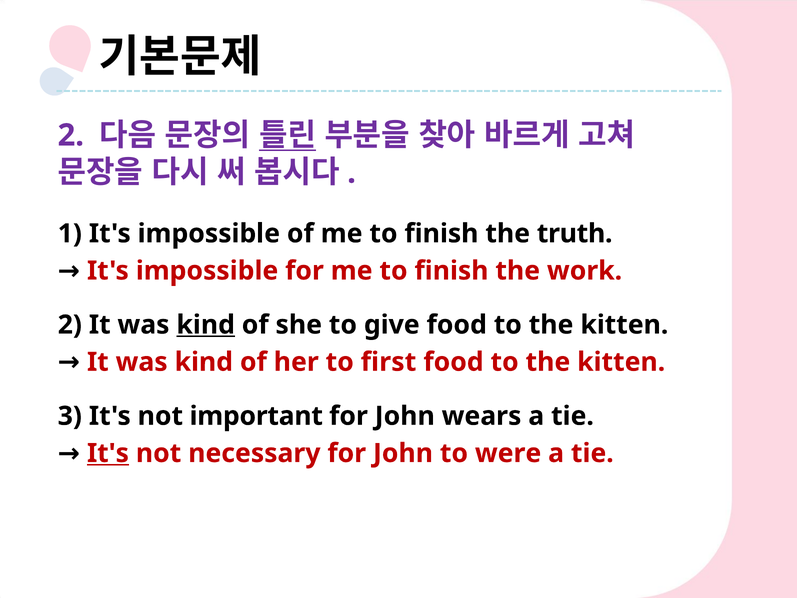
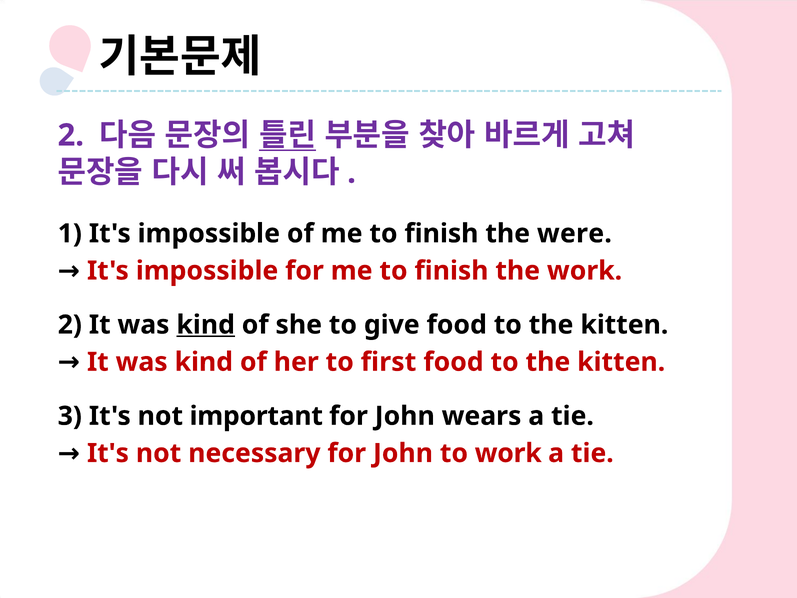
truth: truth -> were (574, 233)
It's underline: present -> none (108, 453)
to were: were -> work (508, 453)
